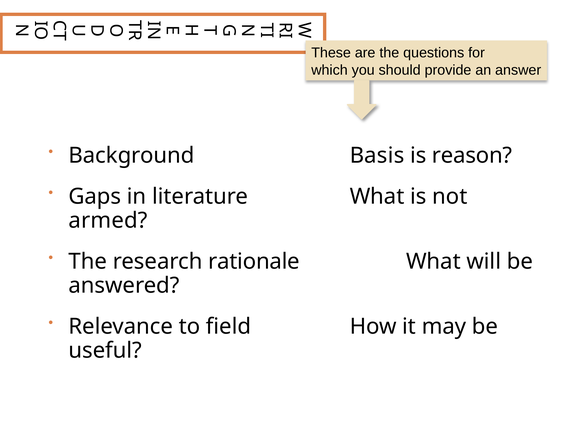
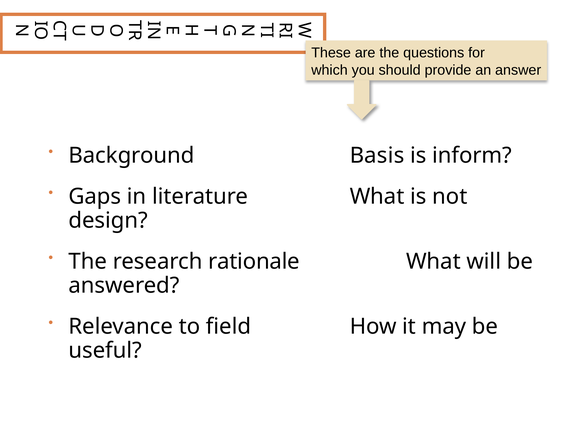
reason: reason -> inform (472, 156)
armed: armed -> design (108, 221)
